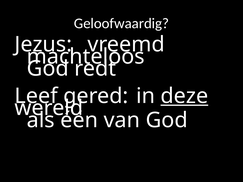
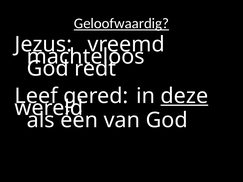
Geloofwaardig underline: none -> present (121, 24)
